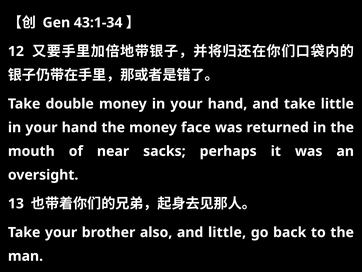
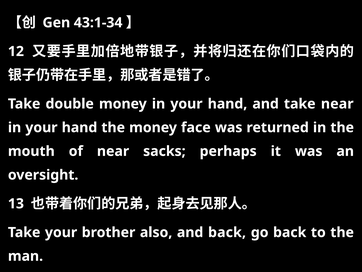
take little: little -> near (337, 104)
and little: little -> back (227, 232)
